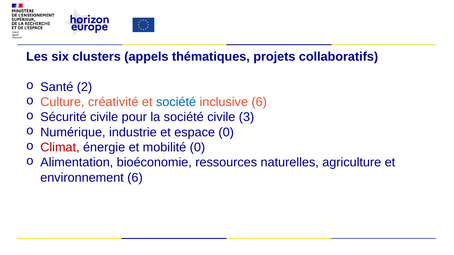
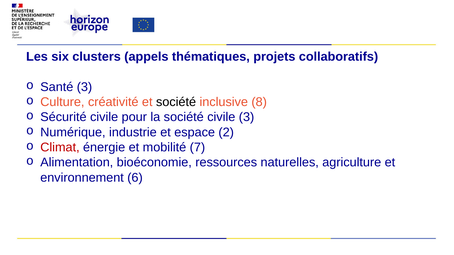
Santé 2: 2 -> 3 (84, 87)
société colour: blue -> black (176, 102)
inclusive 6: 6 -> 8 (259, 102)
espace 0: 0 -> 2 (226, 132)
mobilité 0: 0 -> 7 (197, 148)
